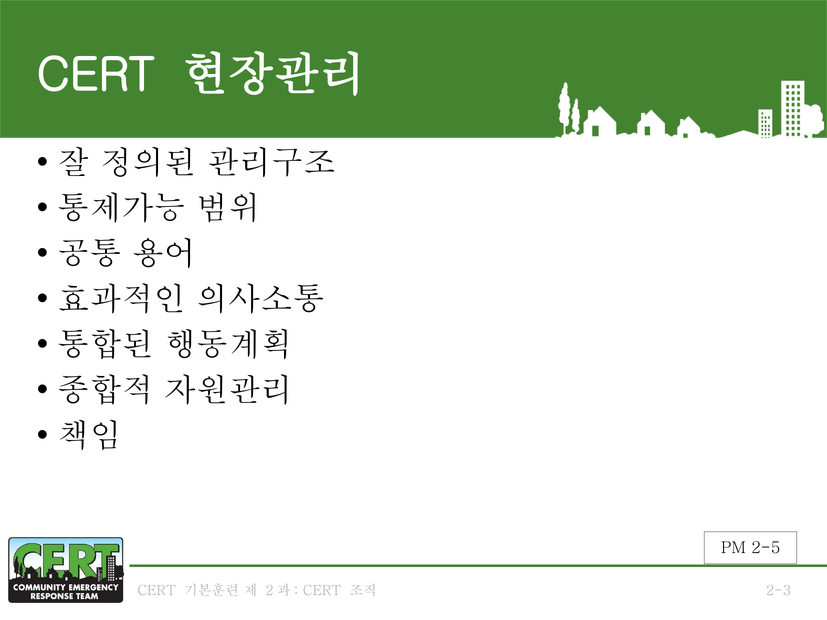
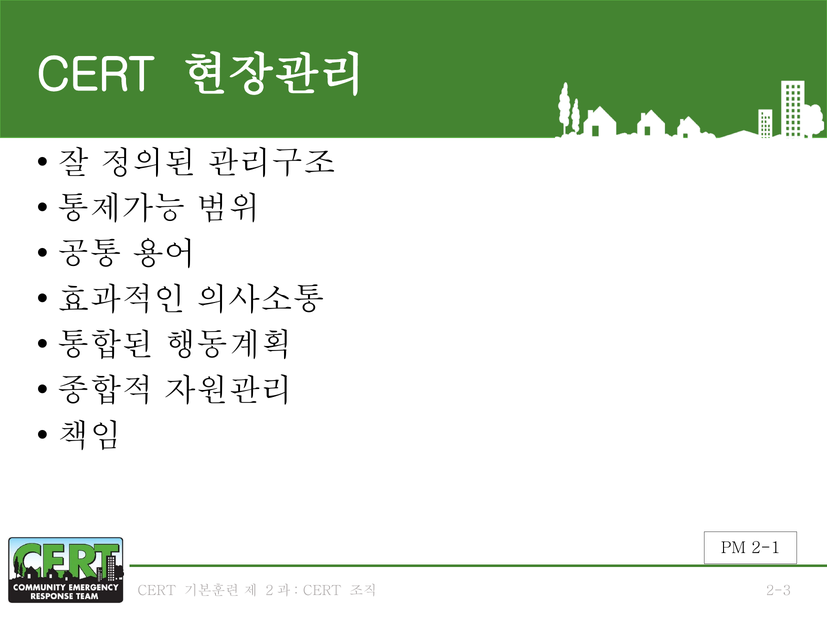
2-5: 2-5 -> 2-1 (766, 548)
